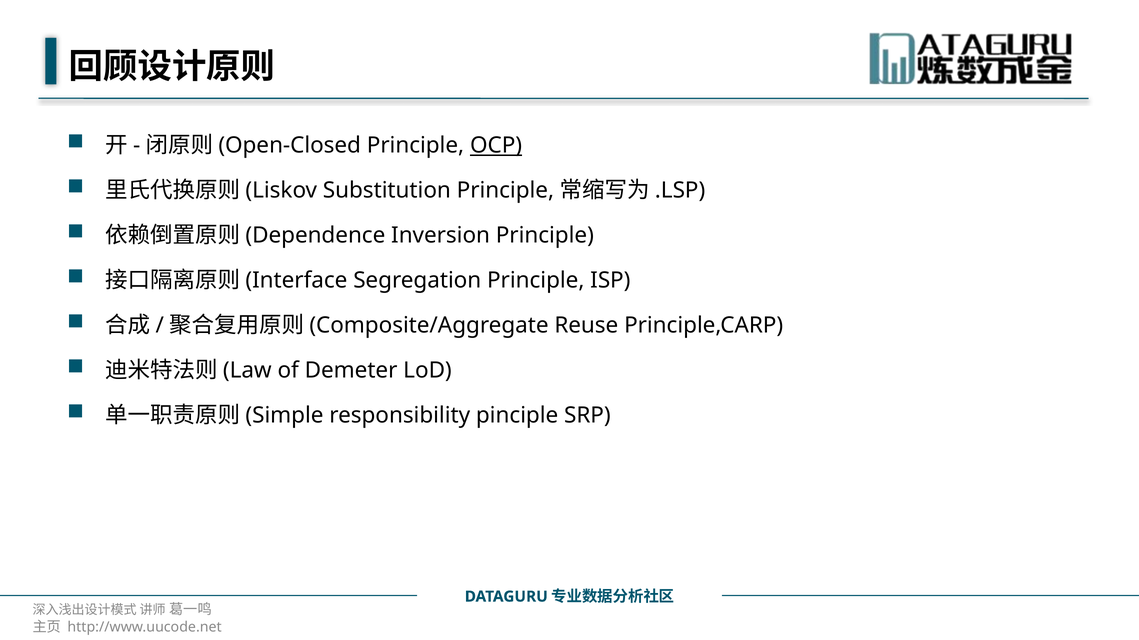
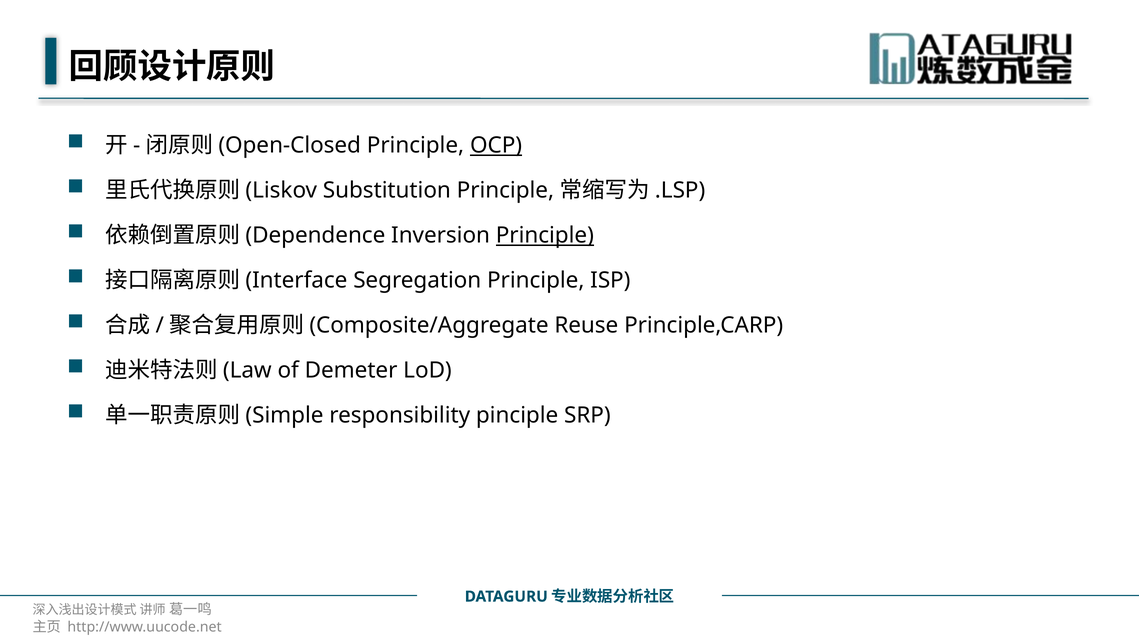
Principle underline: none -> present (545, 235)
